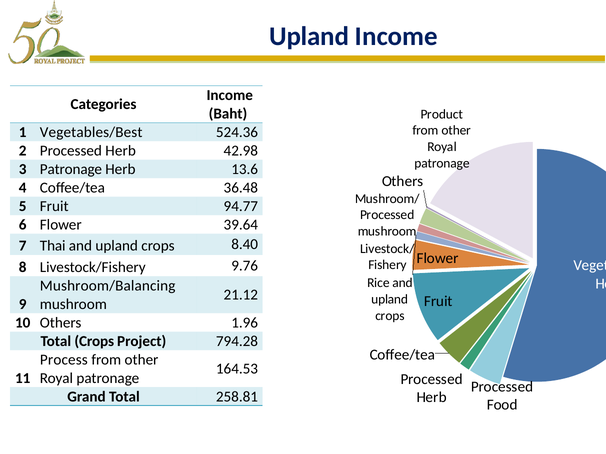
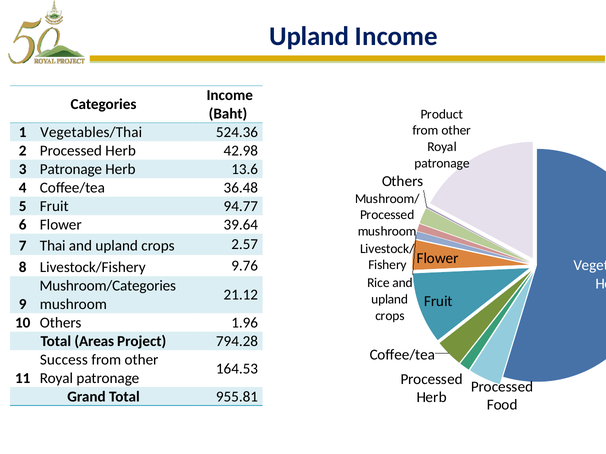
Vegetables/Best: Vegetables/Best -> Vegetables/Thai (91, 132)
8.40: 8.40 -> 2.57 (245, 245)
Mushroom/Balancing: Mushroom/Balancing -> Mushroom/Categories (108, 286)
Total Crops: Crops -> Areas (94, 341)
Process: Process -> Success (64, 360)
258.81: 258.81 -> 955.81 (237, 397)
